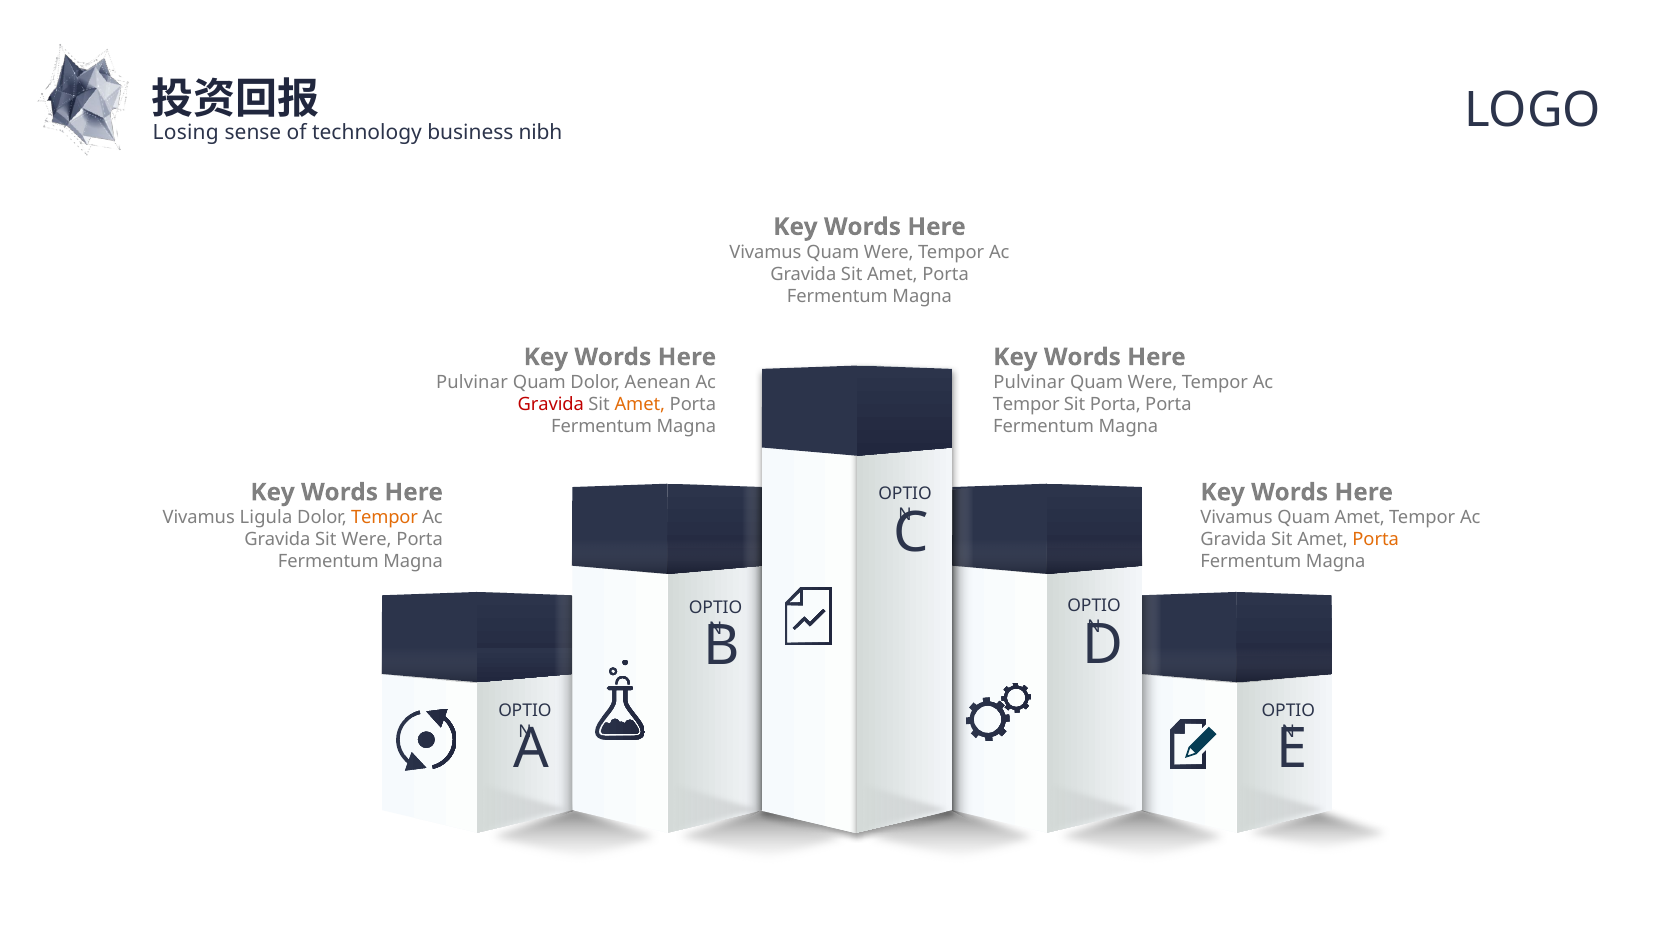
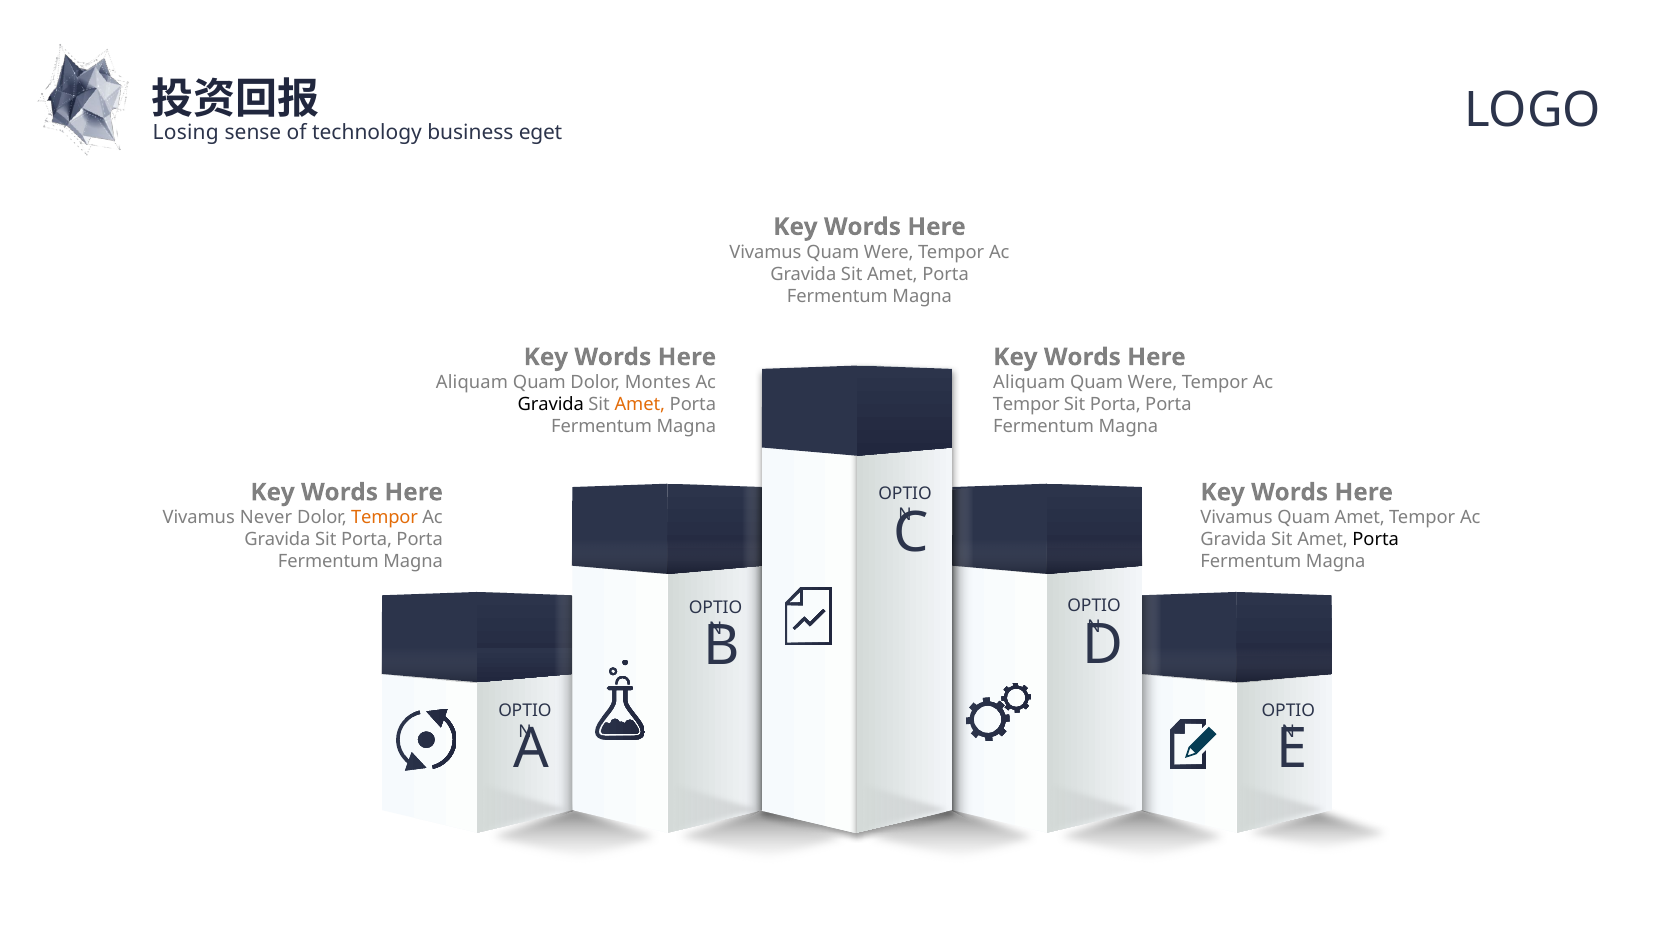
nibh: nibh -> eget (541, 132)
Pulvinar: Pulvinar -> Aliquam (472, 382)
Aenean: Aenean -> Montes (658, 382)
Pulvinar: Pulvinar -> Aliquam (1029, 382)
Gravida colour: red -> black (551, 404)
Ligula: Ligula -> Never (266, 518)
Gravida Sit Were: Were -> Porta (367, 540)
Porta colour: orange -> black (1376, 540)
